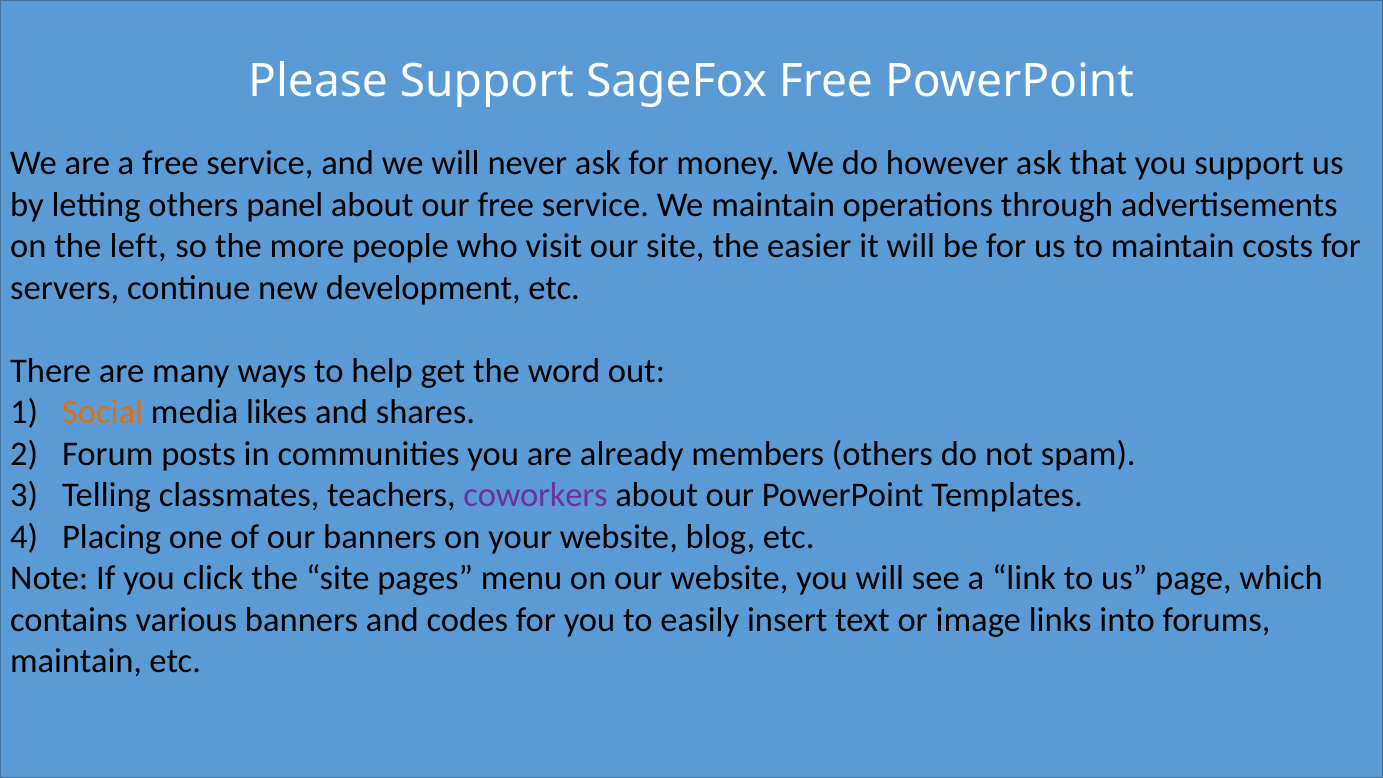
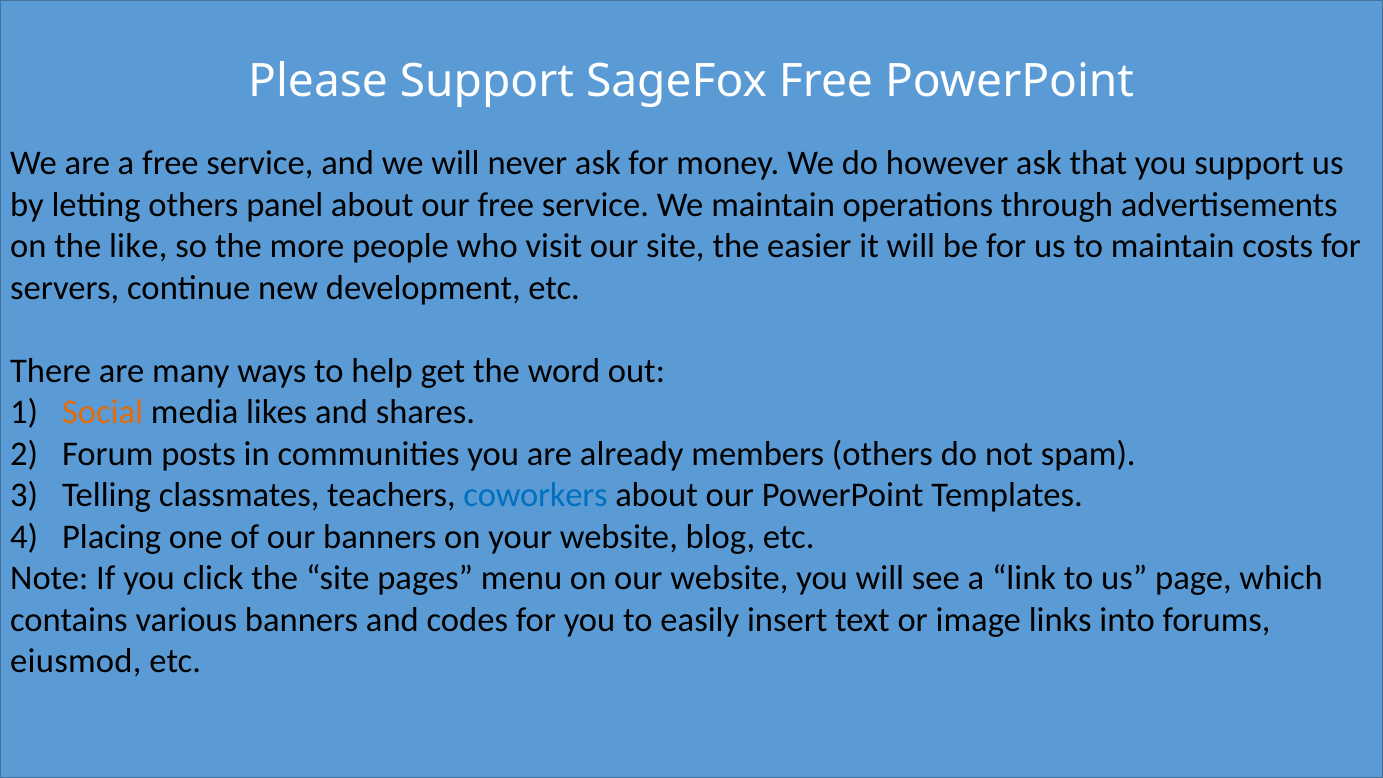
left: left -> like (138, 246)
coworkers colour: purple -> blue (536, 495)
maintain: maintain -> eiusmod (76, 661)
